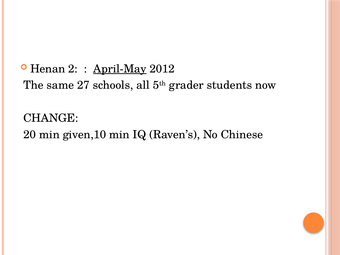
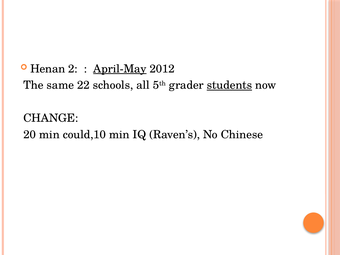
27: 27 -> 22 (83, 85)
students underline: none -> present (229, 85)
given,10: given,10 -> could,10 (84, 135)
